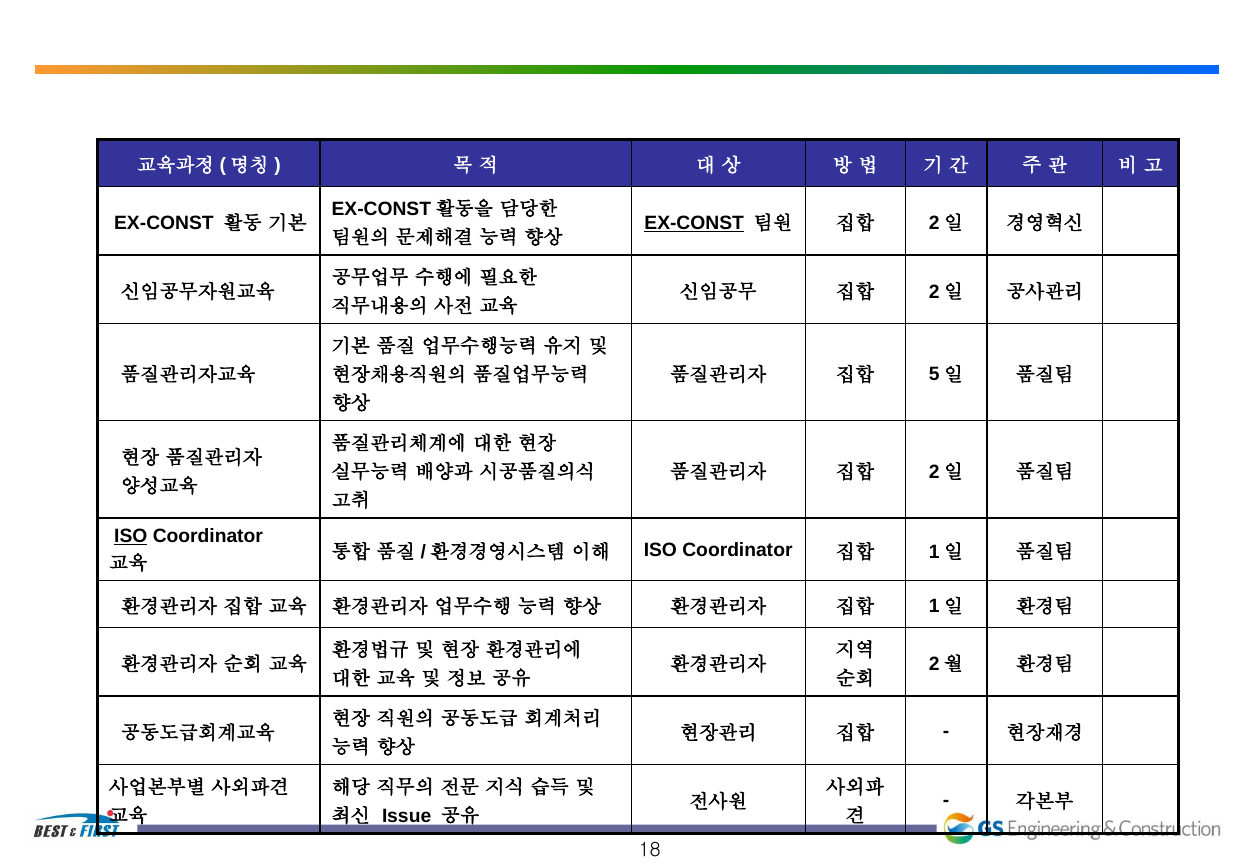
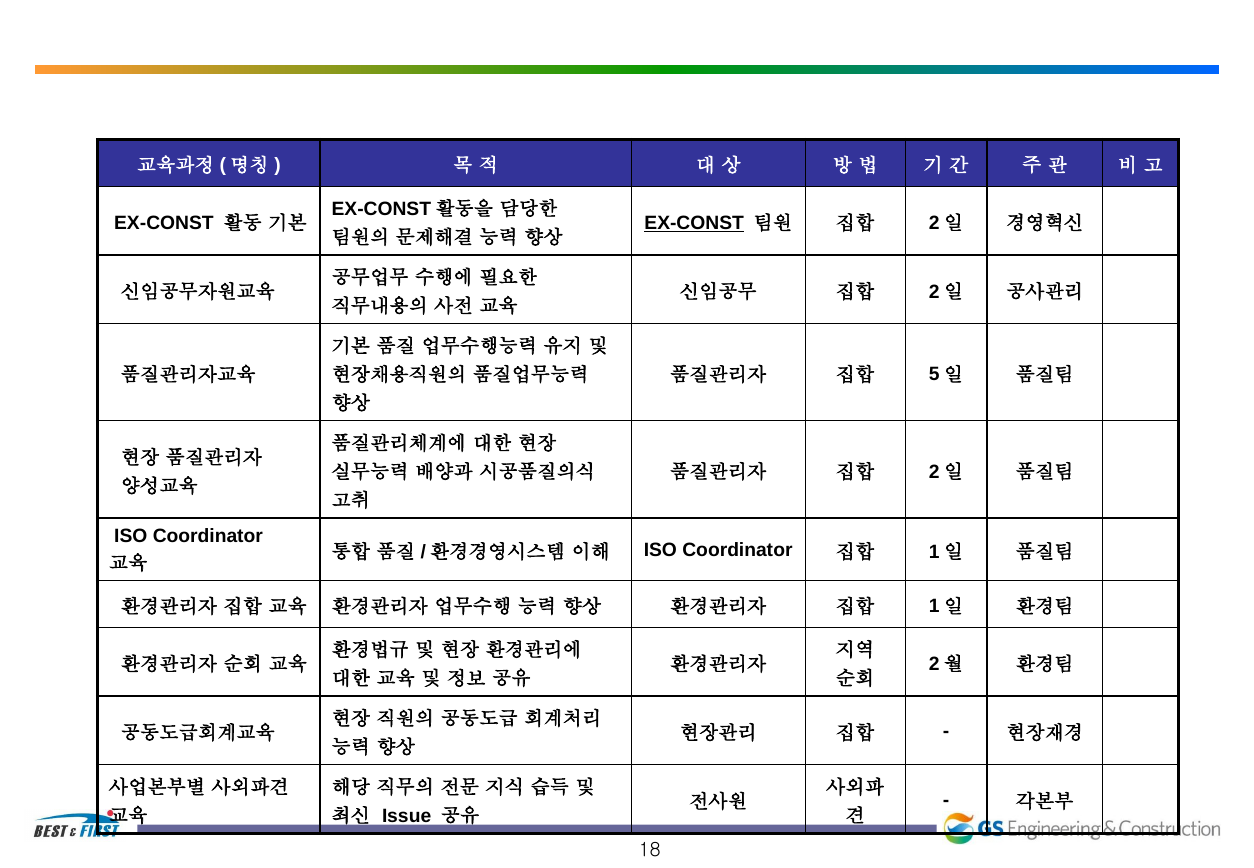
ISO underline: present -> none (131, 536)
